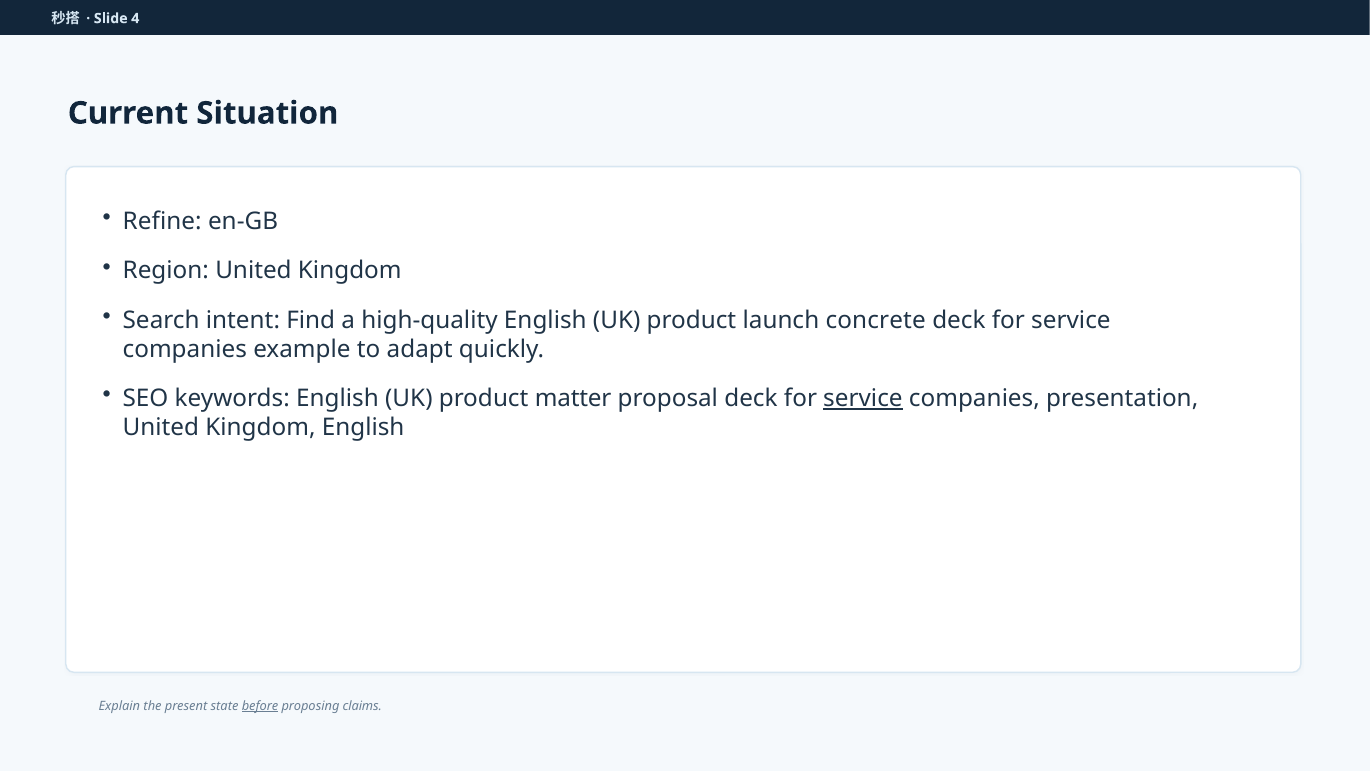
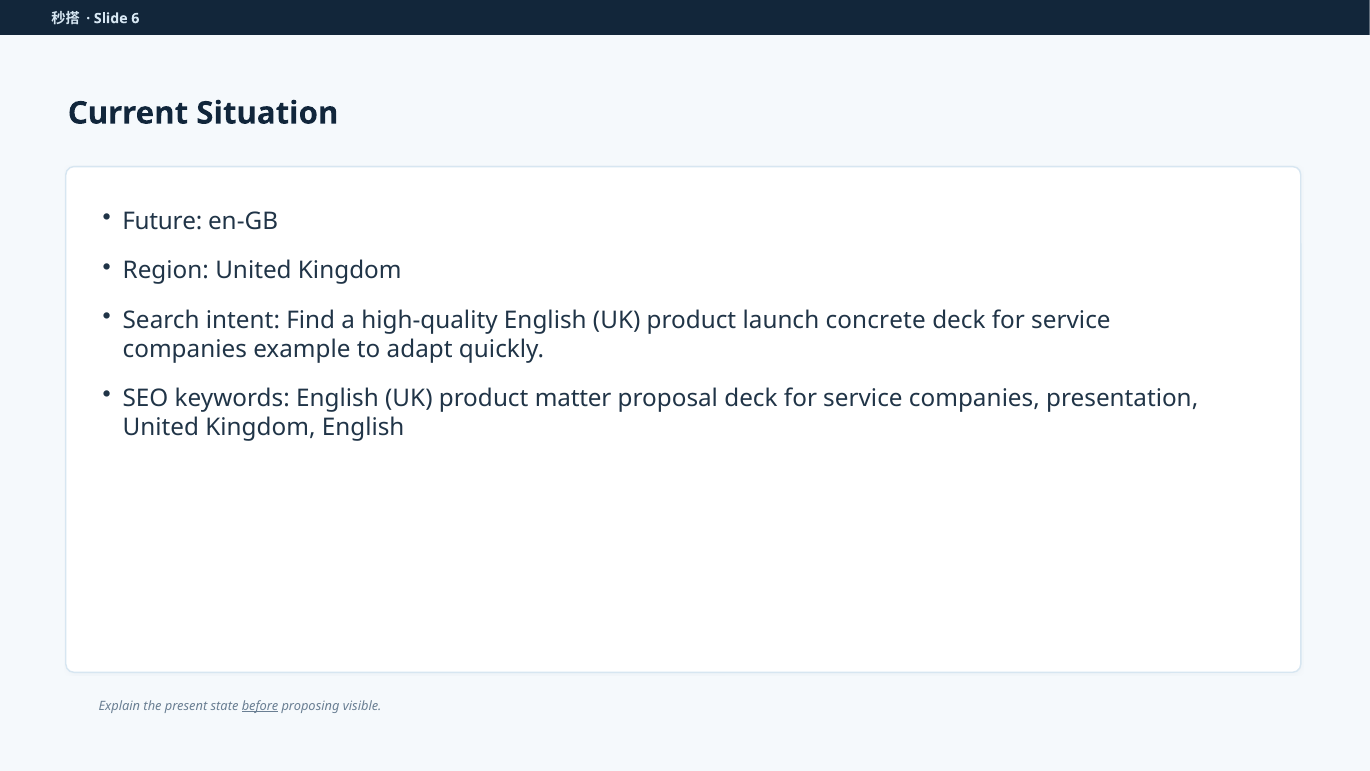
4: 4 -> 6 (135, 18)
Refine: Refine -> Future (162, 222)
service underline: present -> none (863, 398)
claims: claims -> visible (362, 706)
